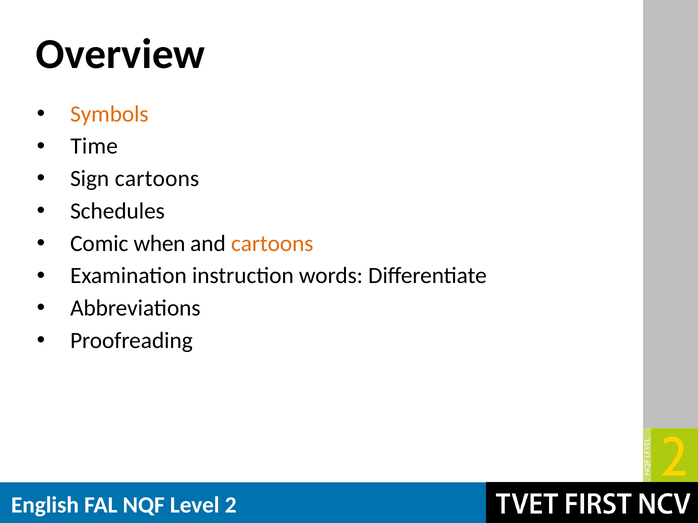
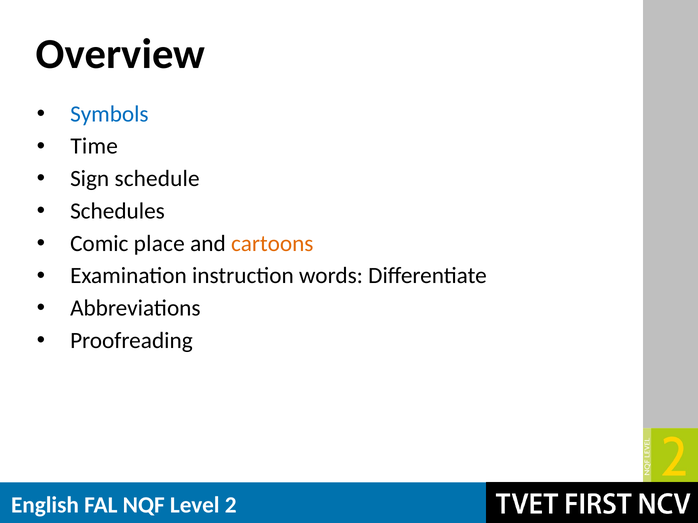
Symbols colour: orange -> blue (109, 114)
Sign cartoons: cartoons -> schedule (157, 179)
when: when -> place (159, 244)
